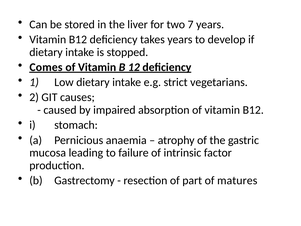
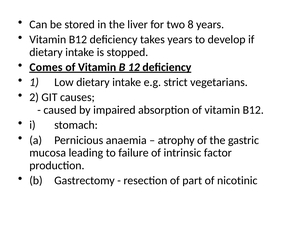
7: 7 -> 8 (191, 24)
matures: matures -> nicotinic (237, 180)
